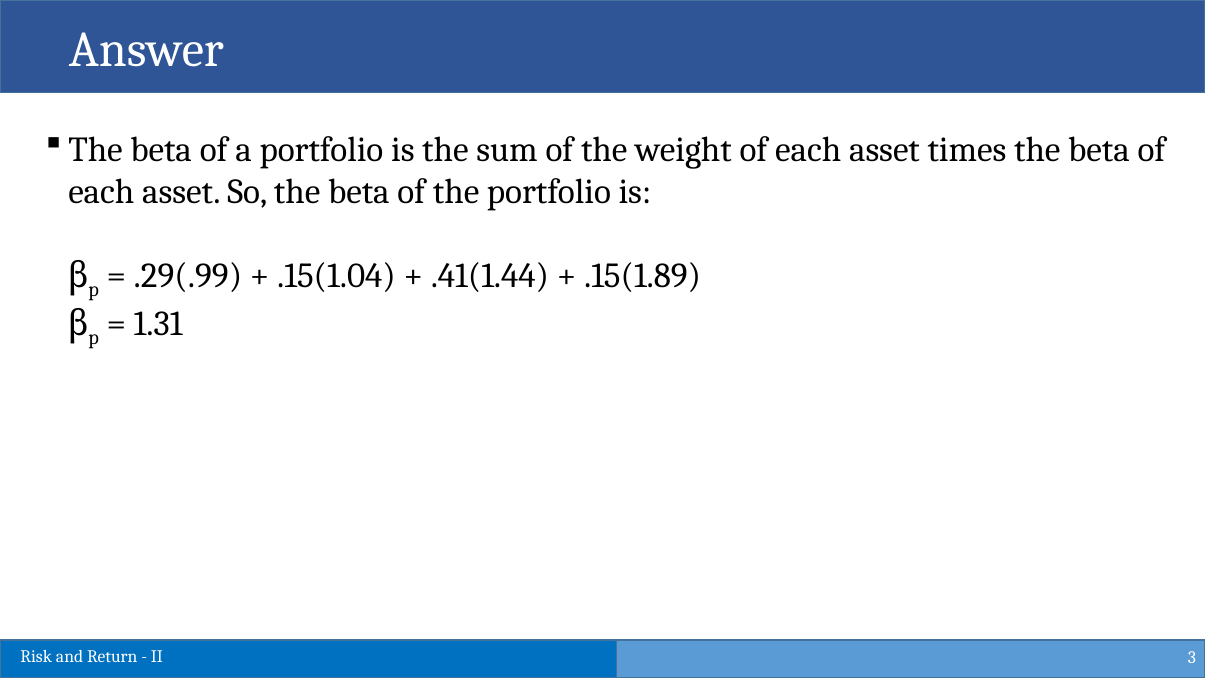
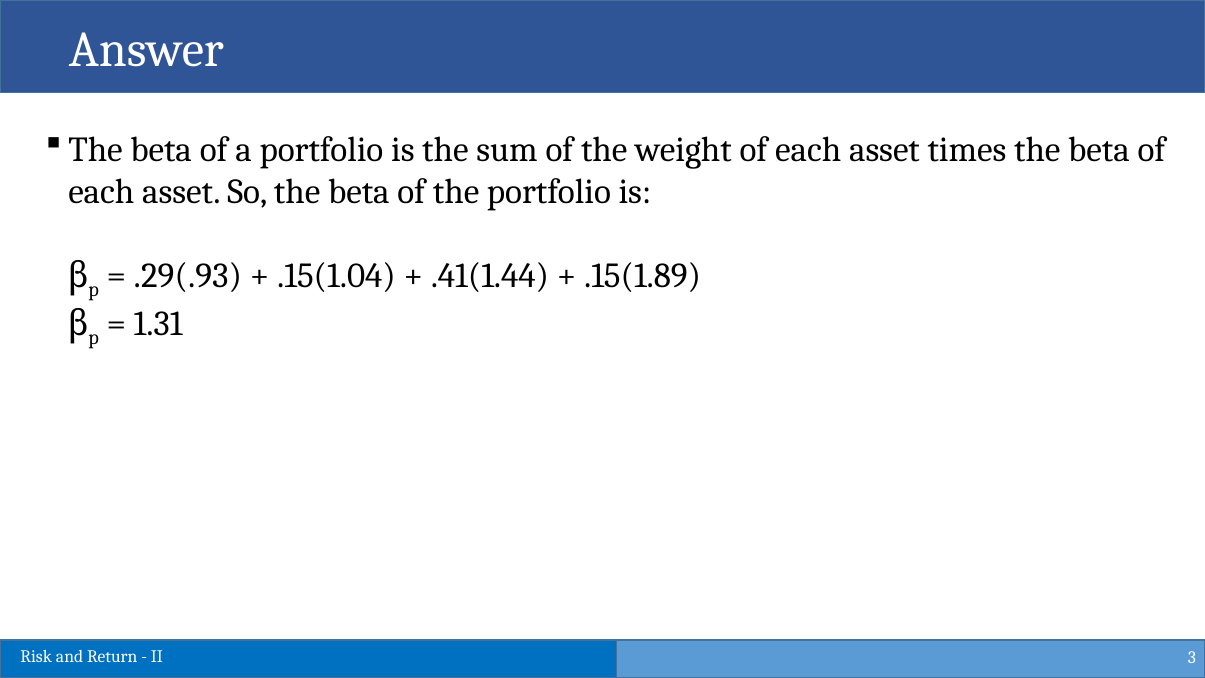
.29(.99: .29(.99 -> .29(.93 (188, 276)
